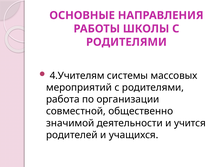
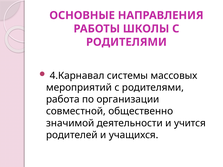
4.Учителям: 4.Учителям -> 4.Карнавал (77, 76)
